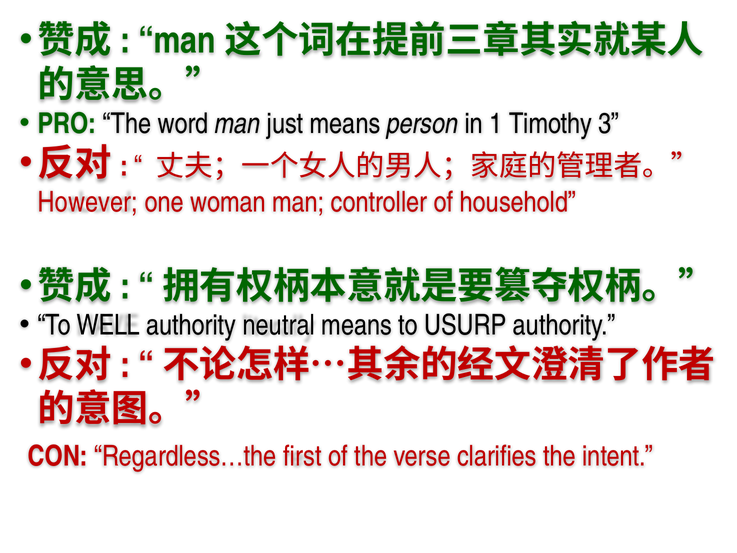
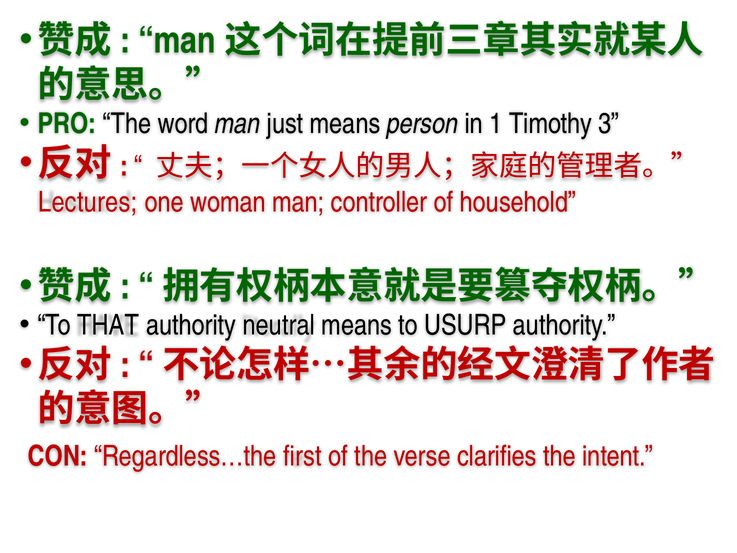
However: However -> Lectures (88, 202)
WELL: WELL -> THAT (108, 325)
